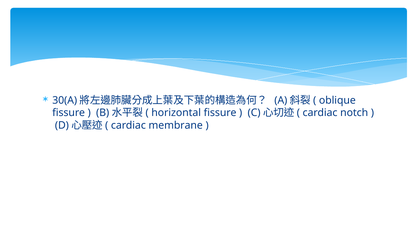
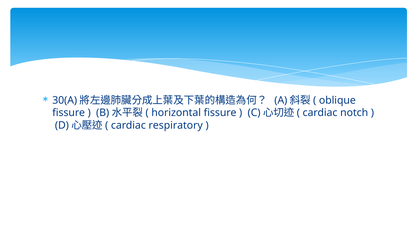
membrane: membrane -> respiratory (176, 125)
